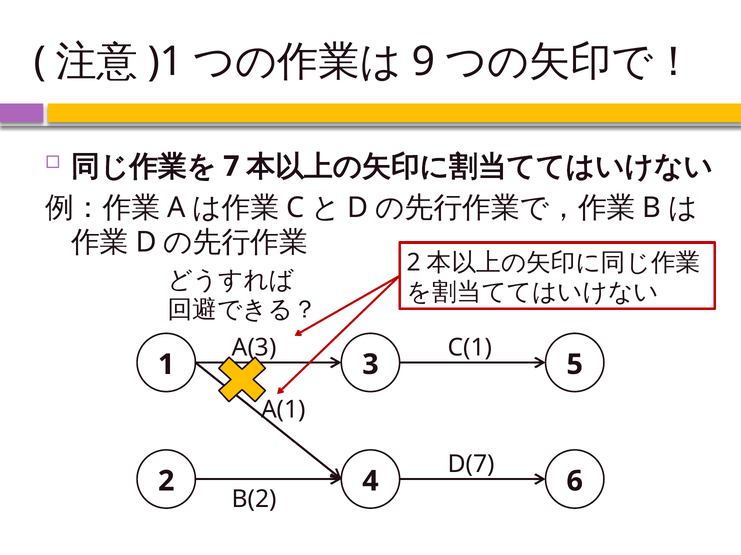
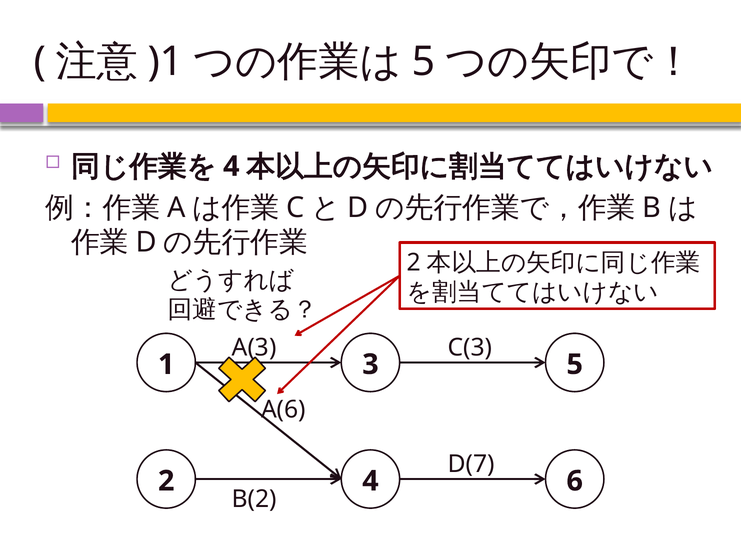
9: 9 -> 5 (423, 62)
7: 7 -> 4 (231, 167)
C(1: C(1 -> C(3 (470, 348)
A(1: A(1 -> A(6 (283, 410)
